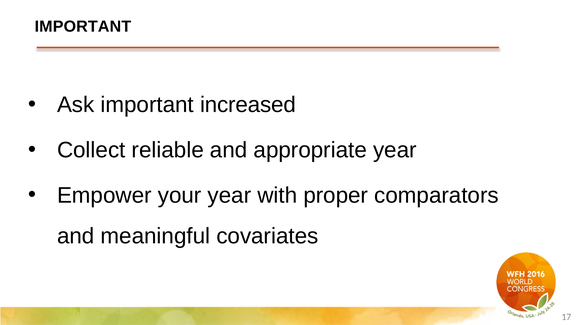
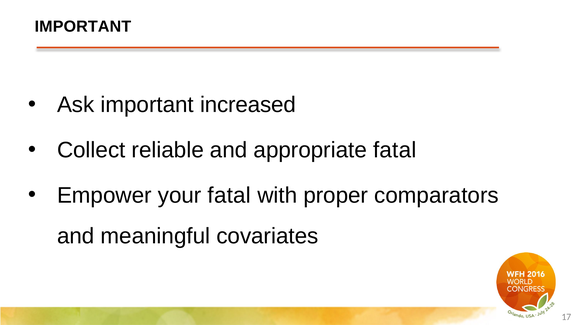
appropriate year: year -> fatal (395, 150)
your year: year -> fatal (229, 195)
